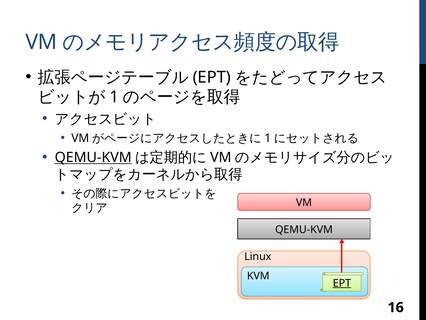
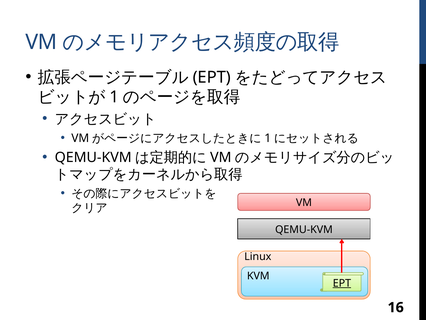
QEMU-KVM underline: present -> none (93, 157)
